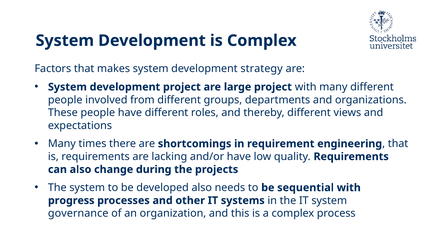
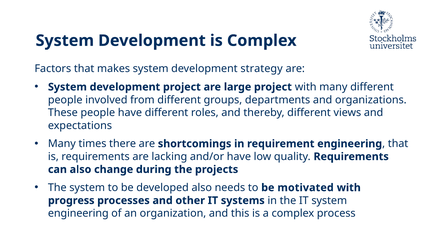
sequential: sequential -> motivated (306, 188)
governance: governance -> engineering (78, 214)
